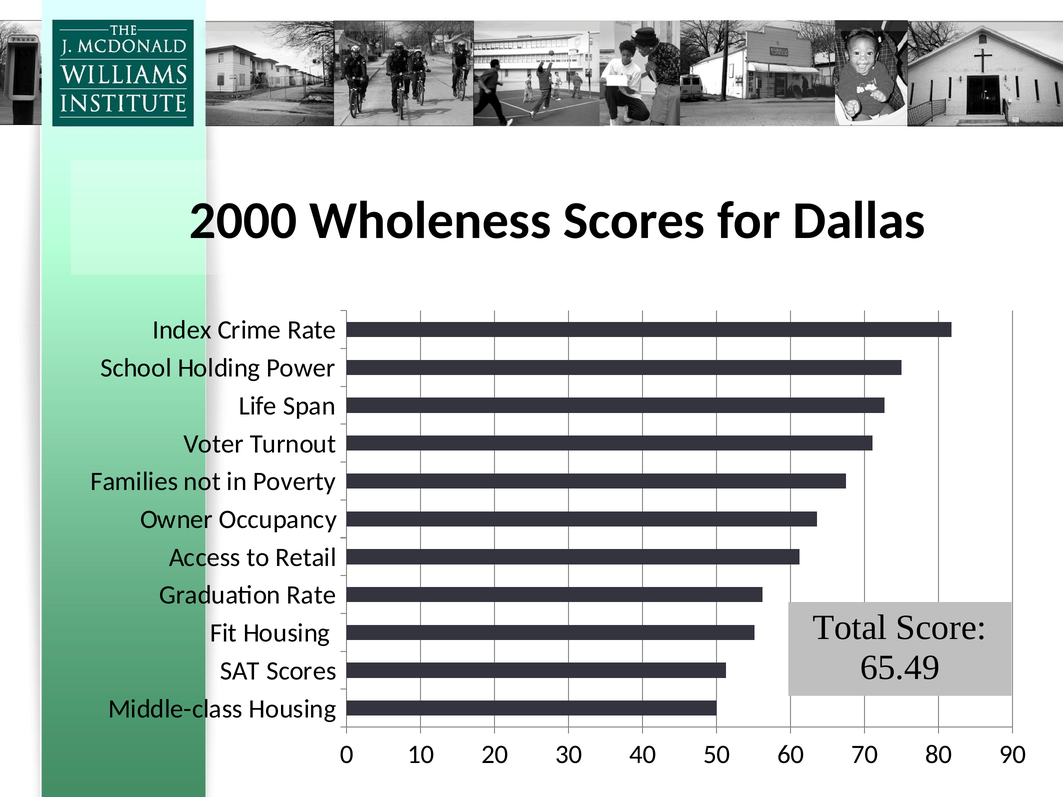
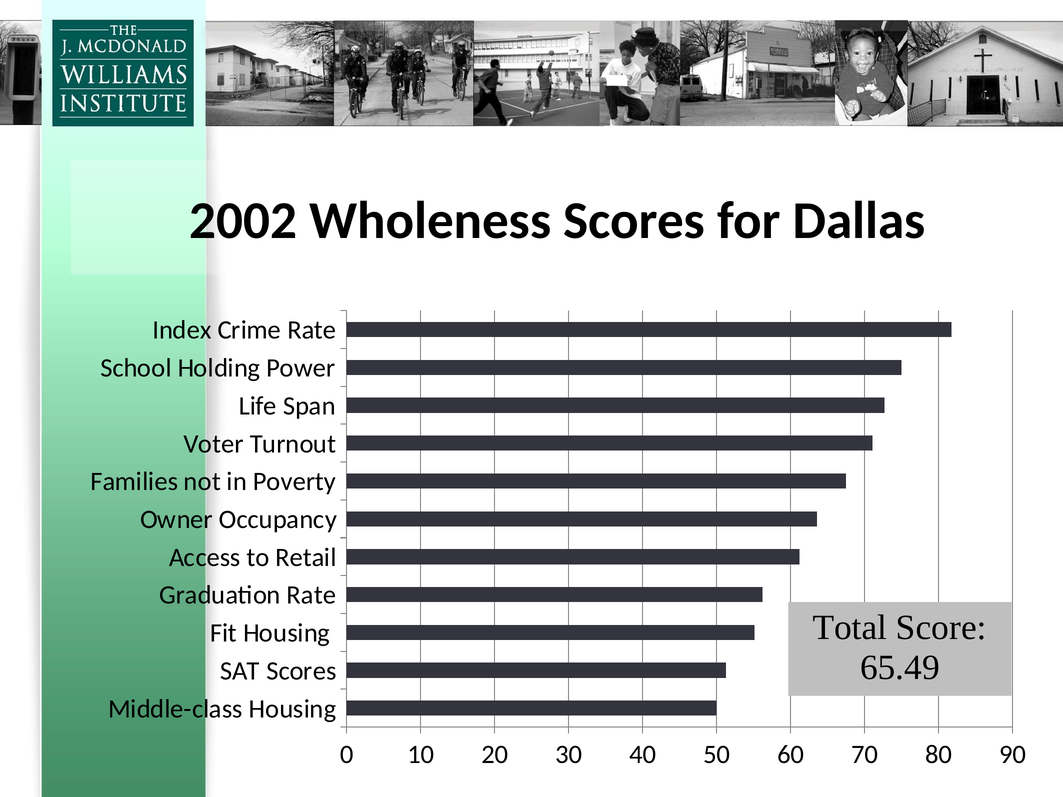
2000: 2000 -> 2002 (243, 221)
